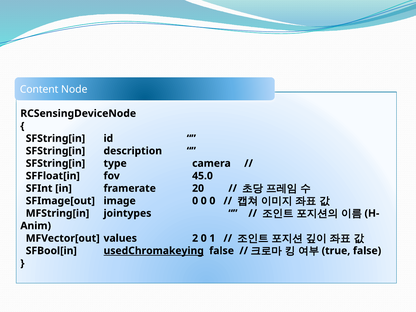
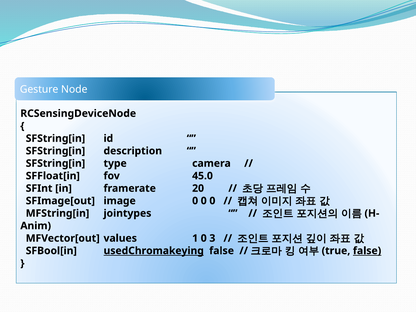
Content: Content -> Gesture (39, 89)
2: 2 -> 1 (195, 238)
1: 1 -> 3 (212, 238)
false underline: none -> present (367, 251)
